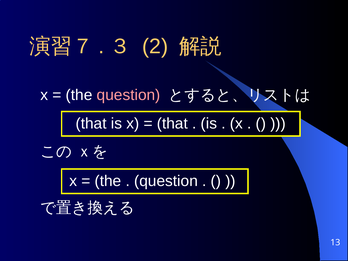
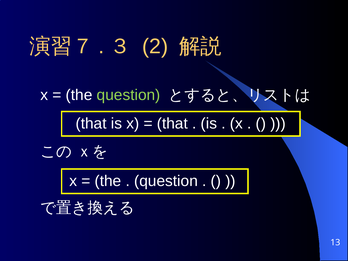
question colour: pink -> light green (129, 95)
